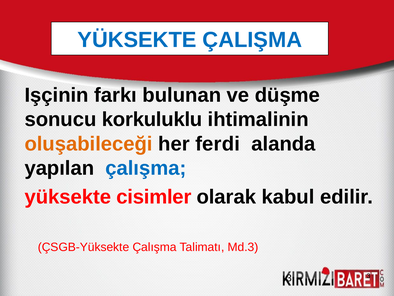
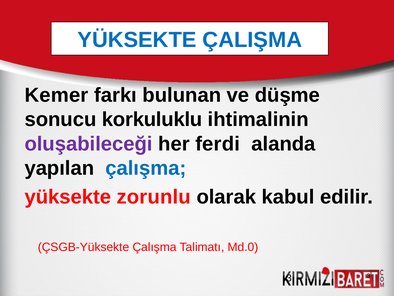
Işçinin: Işçinin -> Kemer (56, 95)
oluşabileceği colour: orange -> purple (89, 144)
cisimler: cisimler -> zorunlu (154, 197)
Md.3: Md.3 -> Md.0 (243, 247)
